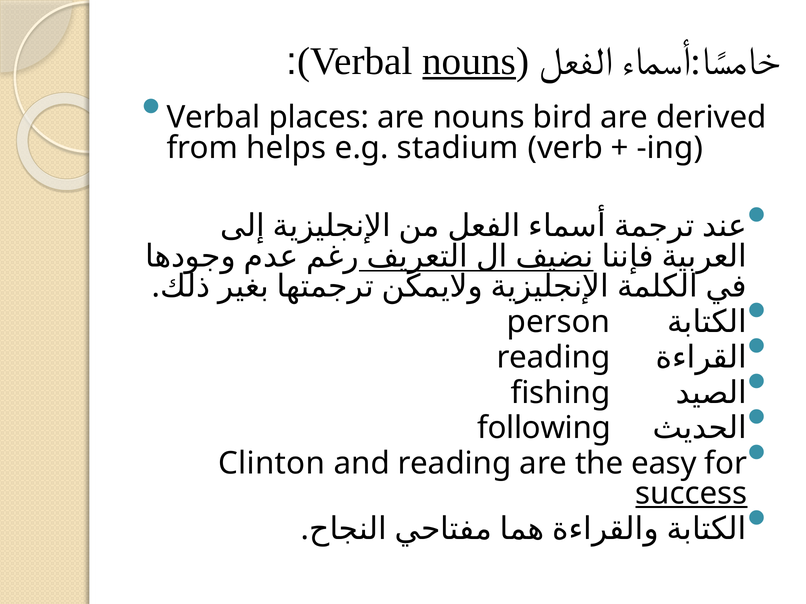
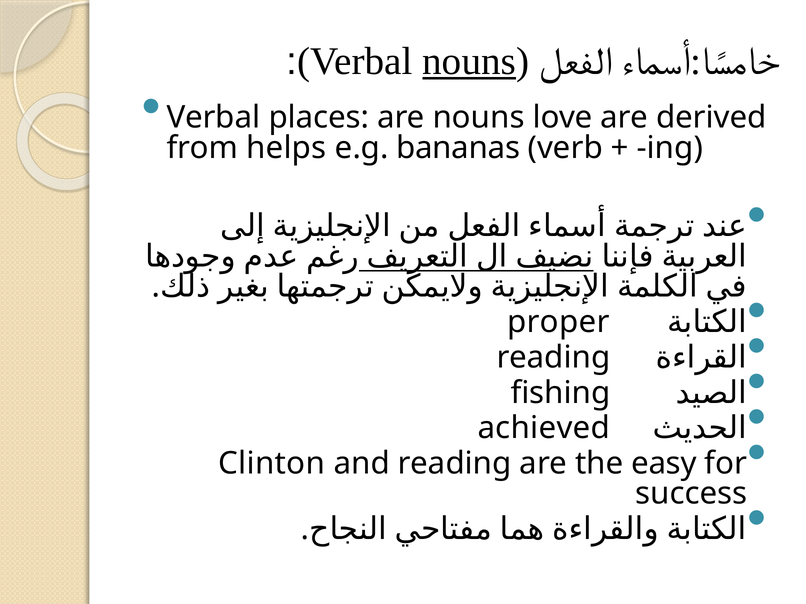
bird: bird -> love (563, 118)
stadium: stadium -> bananas (458, 148)
person: person -> proper (558, 322)
following: following -> achieved (544, 428)
success underline: present -> none (691, 494)
